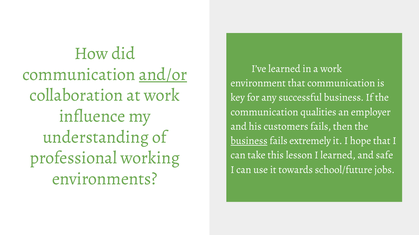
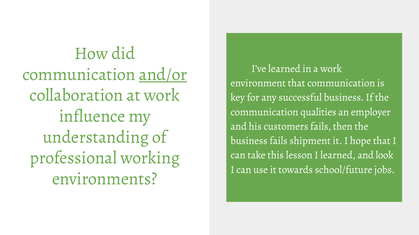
business underline: present -> none (249, 141)
extremely: extremely -> shipment (310, 141)
safe: safe -> look (385, 156)
